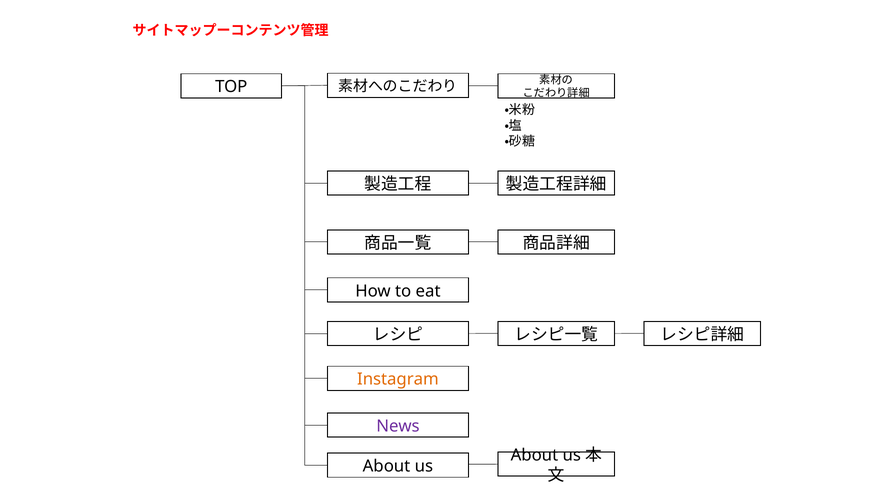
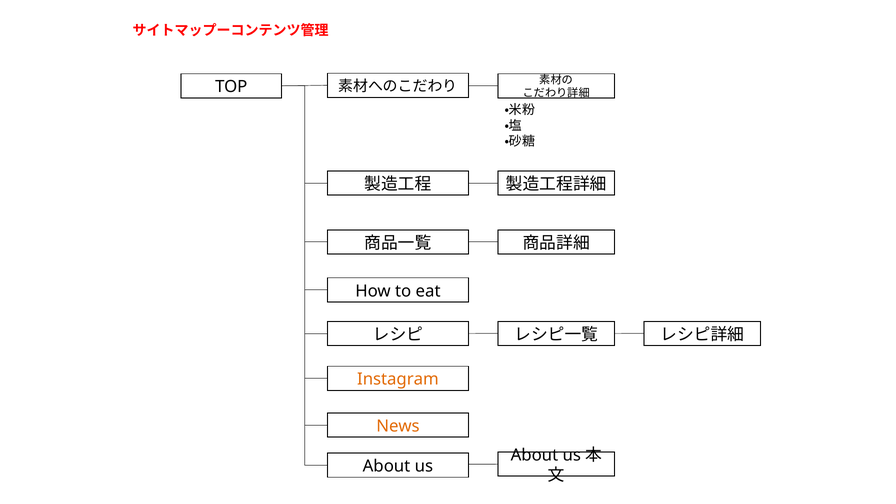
News colour: purple -> orange (398, 426)
